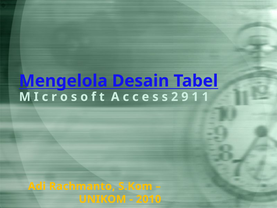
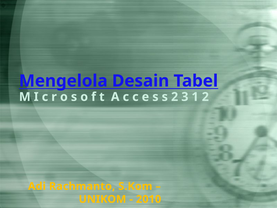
9: 9 -> 3 (185, 97)
1 1: 1 -> 2 (205, 97)
